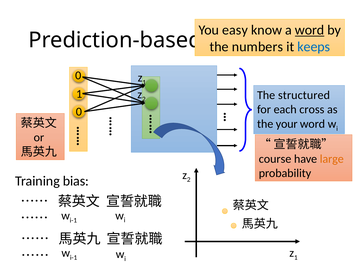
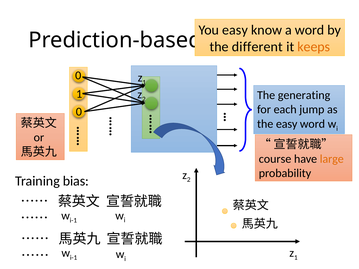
word underline: present -> none (310, 30)
numbers: numbers -> different (257, 47)
keeps colour: blue -> orange (314, 47)
structured: structured -> generating (304, 95)
cross: cross -> jump (312, 110)
the your: your -> easy (287, 124)
